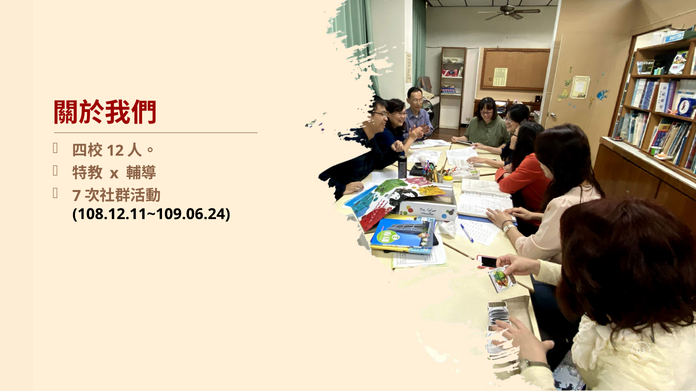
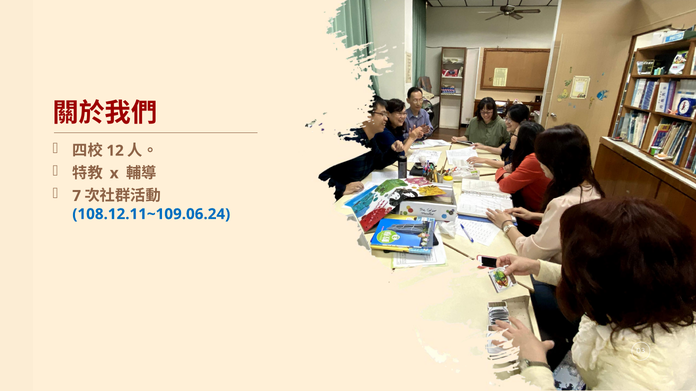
108.12.11~109.06.24 colour: black -> blue (151, 214)
